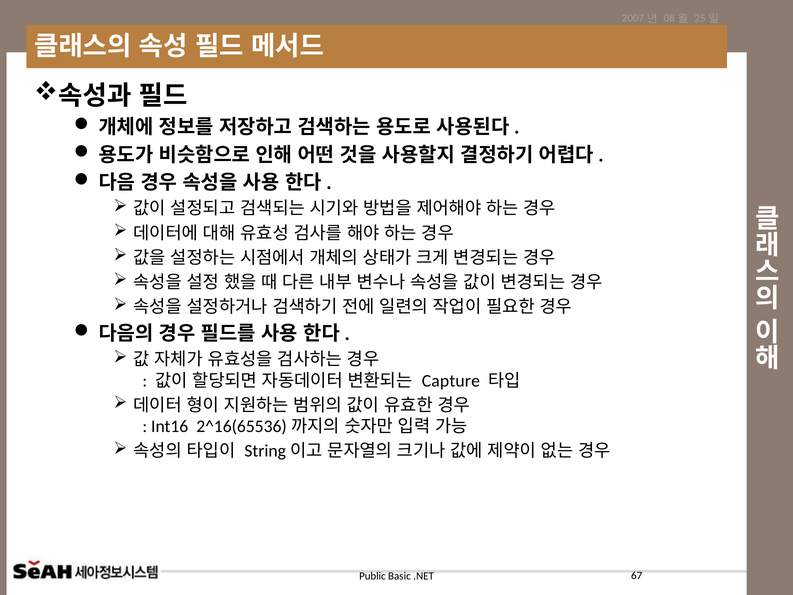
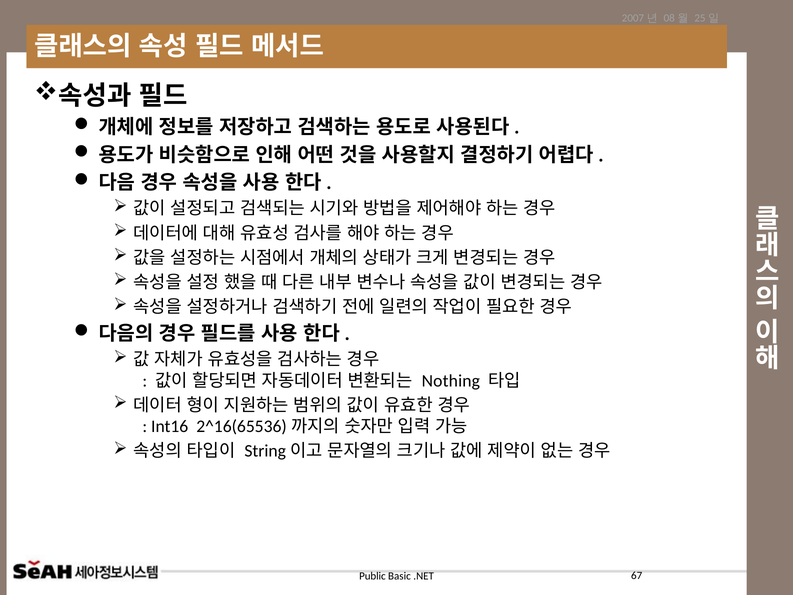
Capture: Capture -> Nothing (451, 381)
